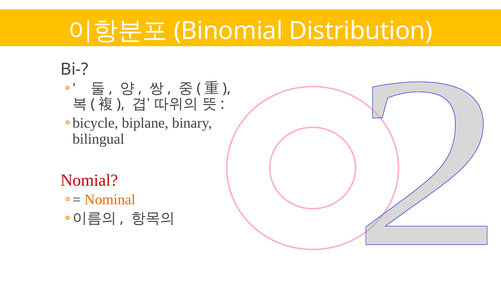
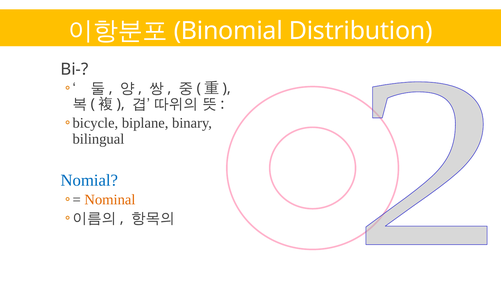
Nomial colour: red -> blue (89, 180)
